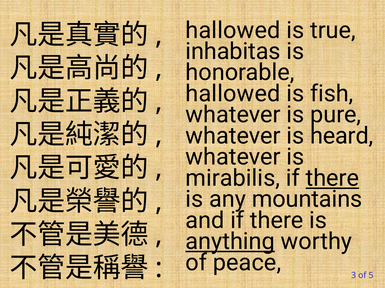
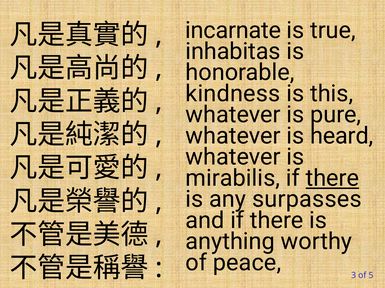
hallowed: hallowed -> incarnate (233, 30)
hallowed: hallowed -> kindness (233, 94)
fish: fish -> this (332, 94)
mountains: mountains -> surpasses (307, 200)
anything underline: present -> none (230, 242)
